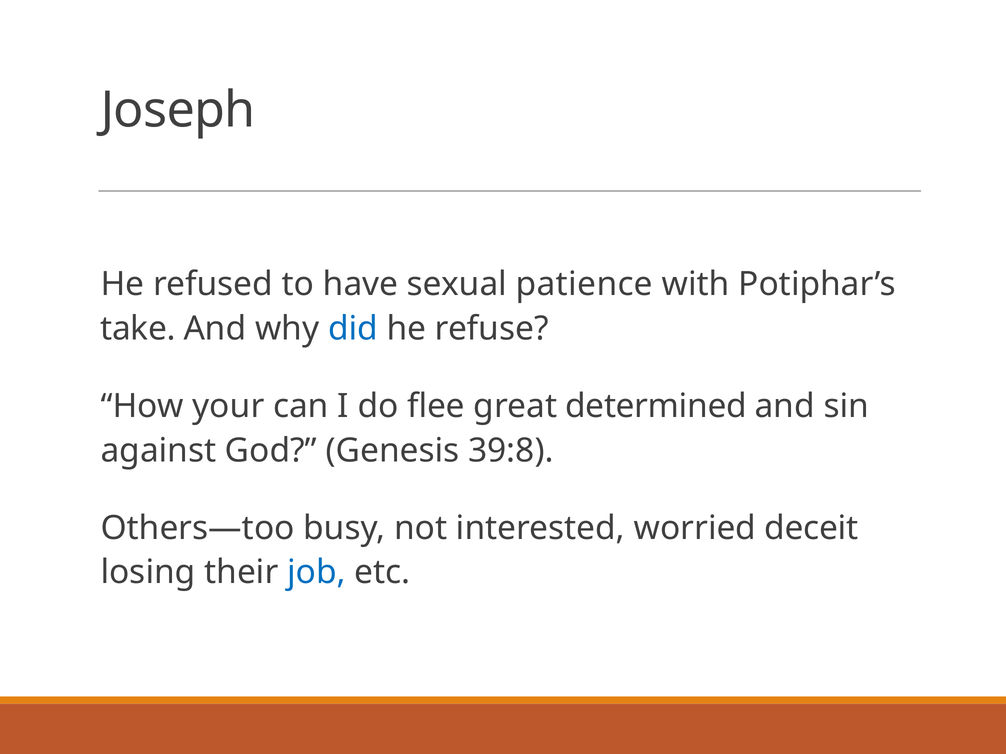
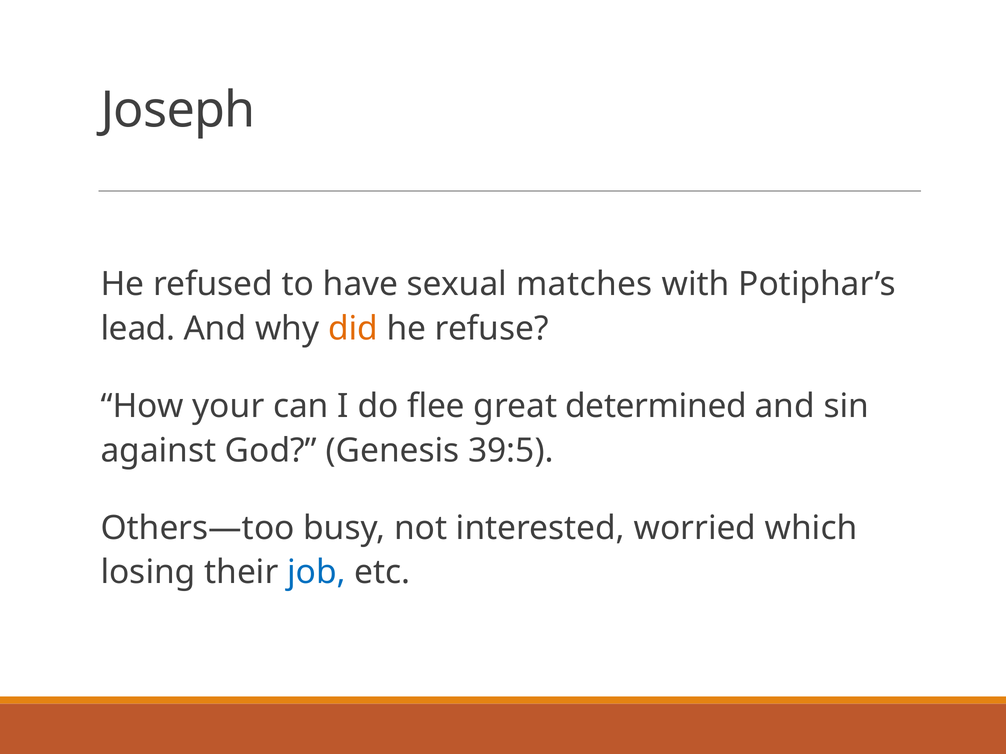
patience: patience -> matches (584, 285)
take: take -> lead (138, 329)
did colour: blue -> orange (353, 329)
39:8: 39:8 -> 39:5 (511, 451)
deceit: deceit -> which (811, 529)
